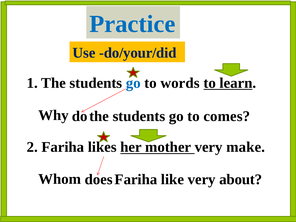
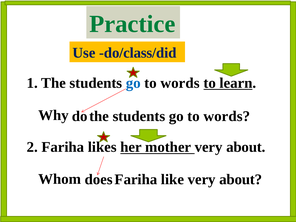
Practice colour: blue -> green (132, 24)
do/your/did: do/your/did -> do/class/did (138, 53)
comes: comes -> words (227, 116)
mother very make: make -> about (246, 147)
